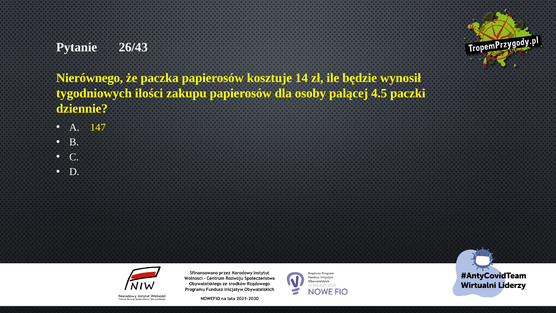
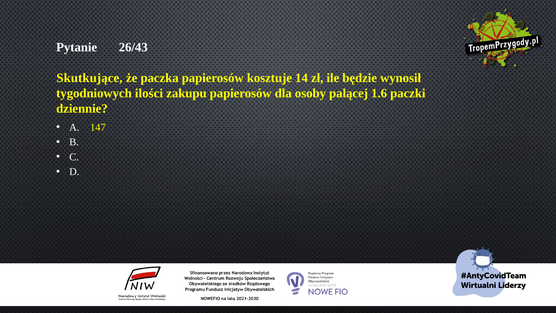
Nierównego: Nierównego -> Skutkujące (89, 78)
4.5: 4.5 -> 1.6 (379, 93)
